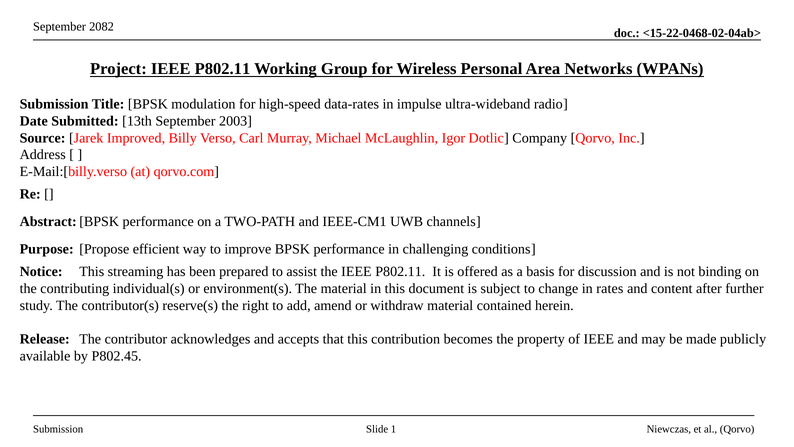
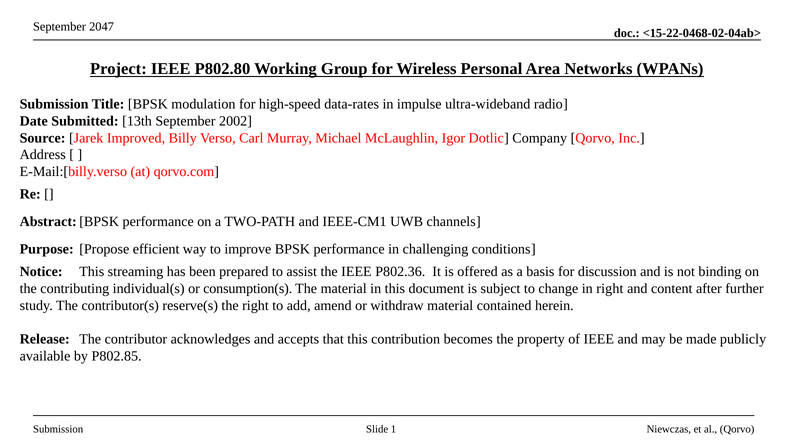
2082: 2082 -> 2047 (102, 27)
Project IEEE P802.11: P802.11 -> P802.80 (222, 69)
2003: 2003 -> 2002 (236, 121)
the IEEE P802.11: P802.11 -> P802.36 (400, 271)
environment(s: environment(s -> consumption(s (248, 288)
in rates: rates -> right (610, 288)
P802.45: P802.45 -> P802.85 (117, 356)
